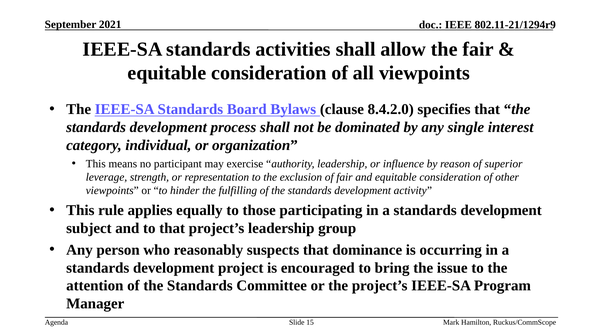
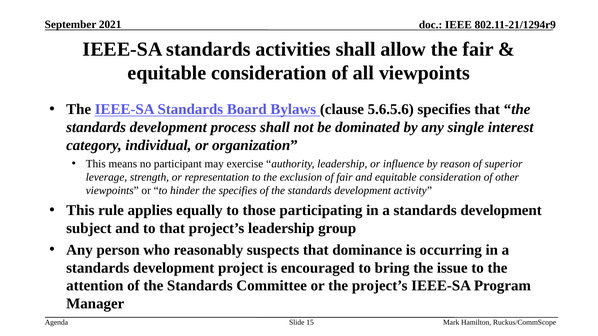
8.4.2.0: 8.4.2.0 -> 5.6.5.6 (391, 109)
the fulfilling: fulfilling -> specifies (238, 191)
